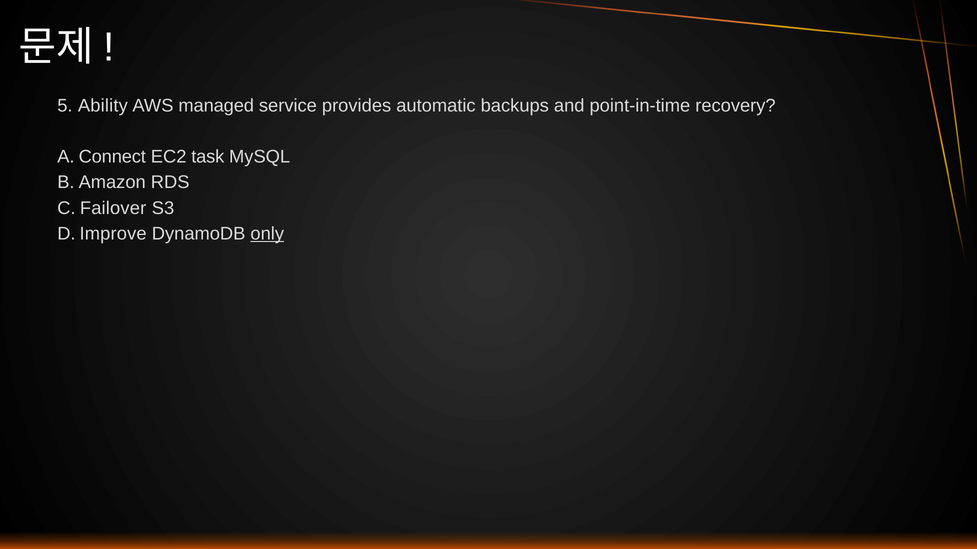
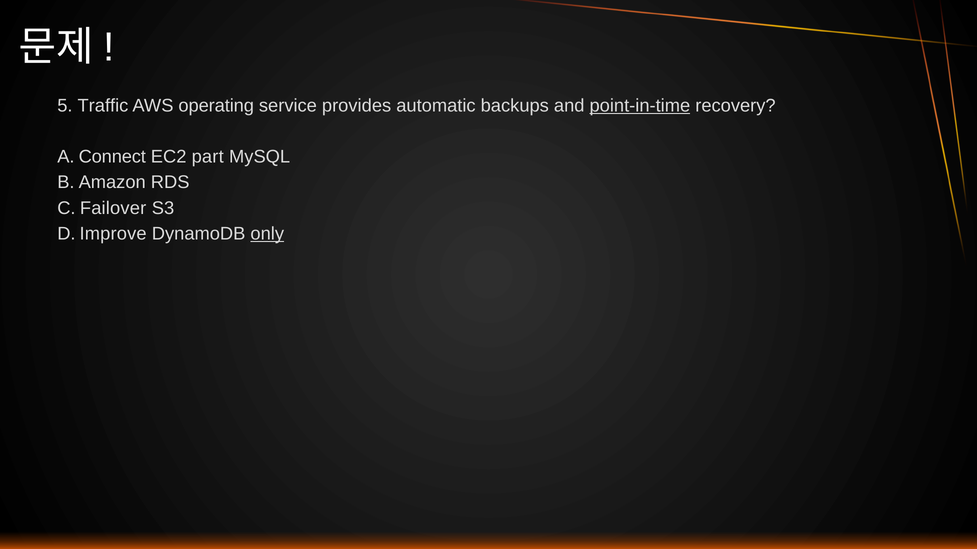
Ability: Ability -> Traffic (103, 106)
managed: managed -> operating (216, 106)
point-in-time underline: none -> present (640, 106)
task: task -> part (208, 157)
